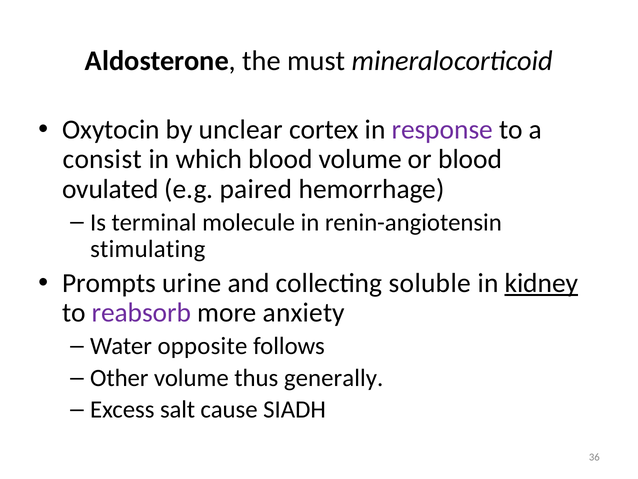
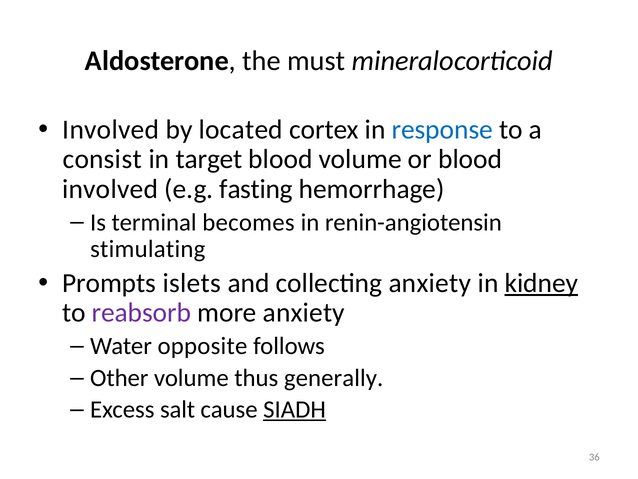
Oxytocin: Oxytocin -> Involved (111, 130)
unclear: unclear -> located (241, 130)
response colour: purple -> blue (442, 130)
which: which -> target (209, 159)
ovulated: ovulated -> involved (110, 189)
paired: paired -> fasting (256, 189)
molecule: molecule -> becomes (248, 222)
urine: urine -> islets (192, 283)
collecting soluble: soluble -> anxiety (430, 283)
SIADH underline: none -> present (295, 409)
